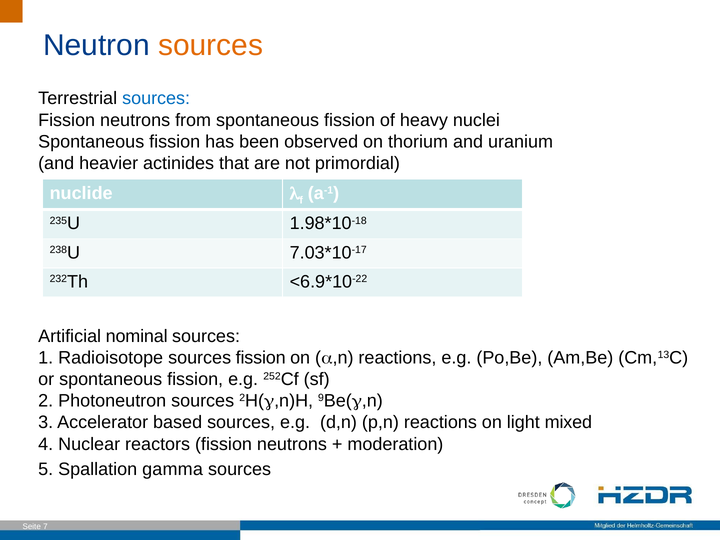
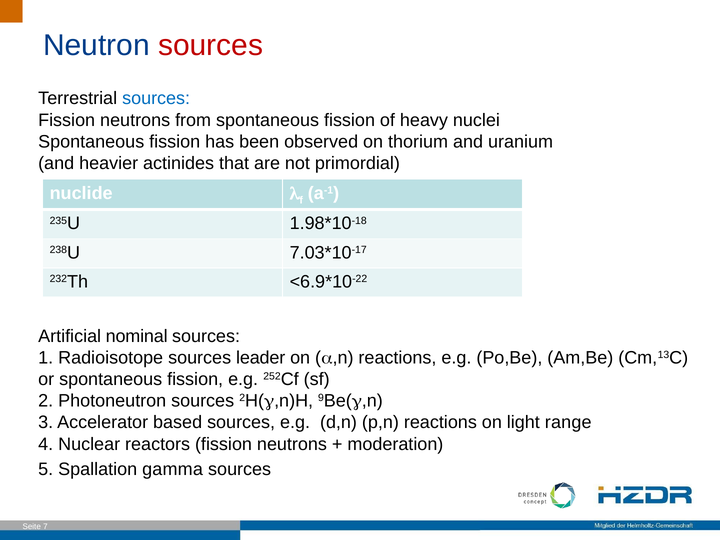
sources colour: orange -> red (211, 45)
Radioisotope sources fission: fission -> leader (261, 358)
mixed: mixed -> range (568, 422)
